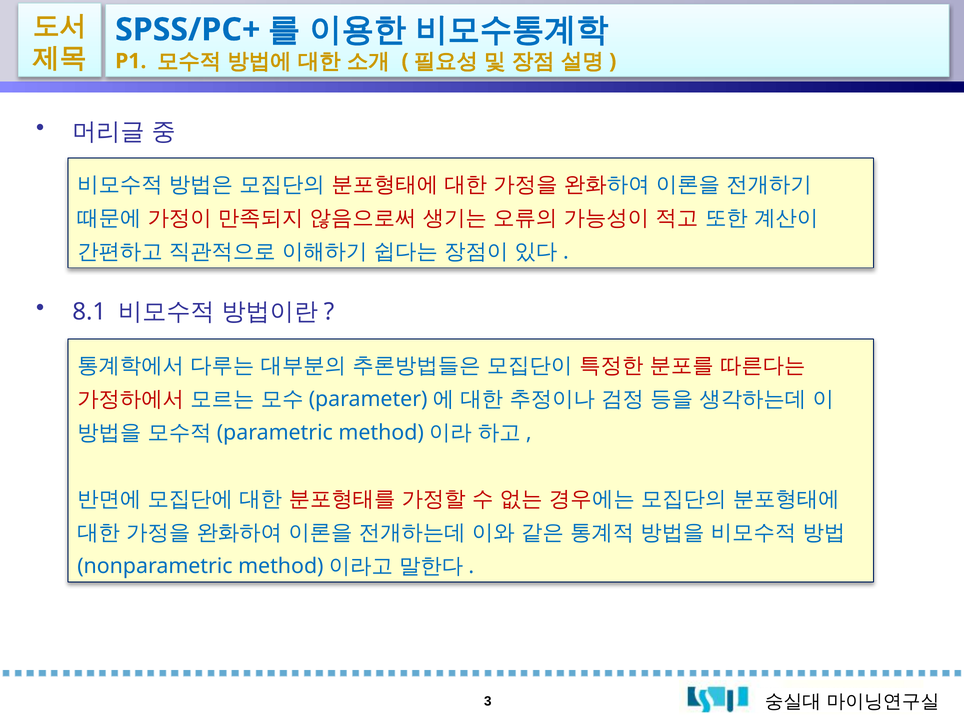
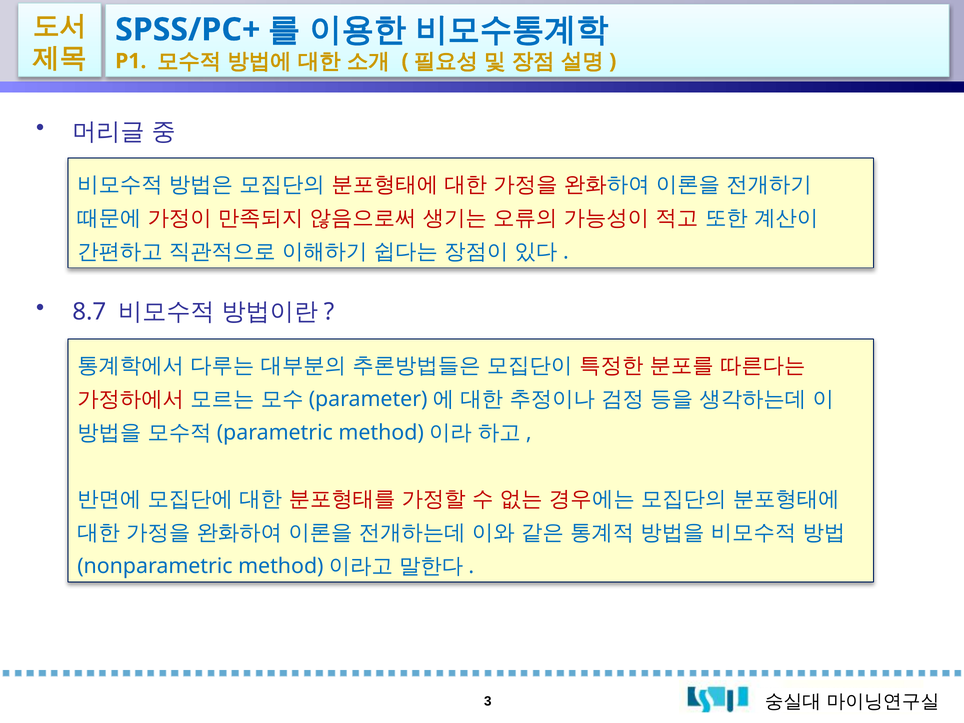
8.1: 8.1 -> 8.7 (89, 312)
